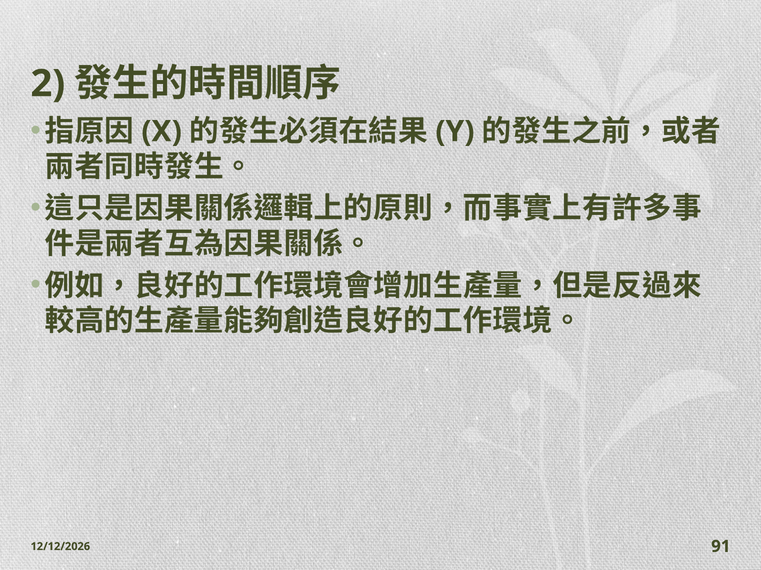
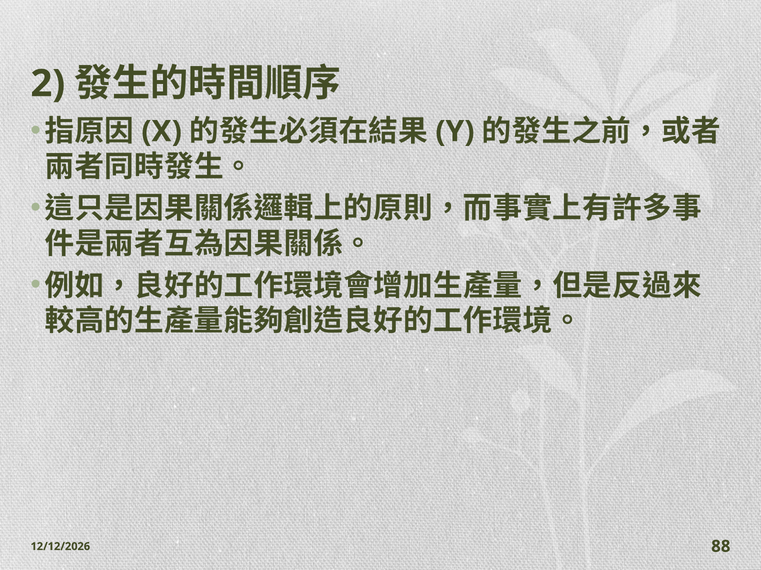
91: 91 -> 88 (721, 547)
